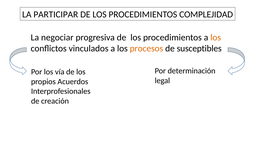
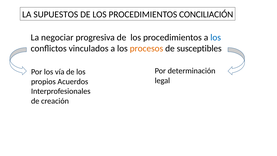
PARTICIPAR: PARTICIPAR -> SUPUESTOS (56, 14)
COMPLEJIDAD: COMPLEJIDAD -> CONCILIACIÓN (206, 14)
los colour: orange -> blue (216, 37)
